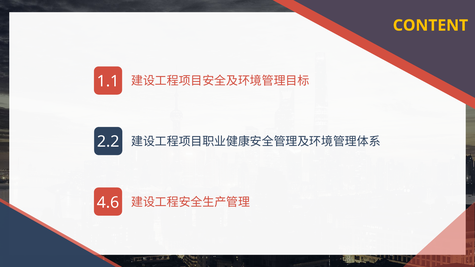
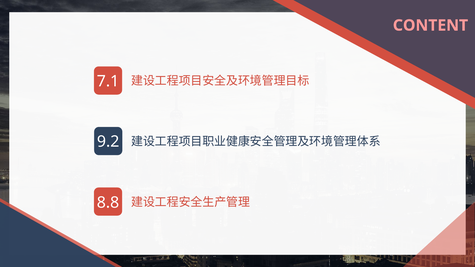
CONTENT colour: yellow -> pink (430, 25)
1.1: 1.1 -> 7.1 (108, 81)
2.2: 2.2 -> 9.2 (108, 142)
4.6: 4.6 -> 8.8 (108, 203)
